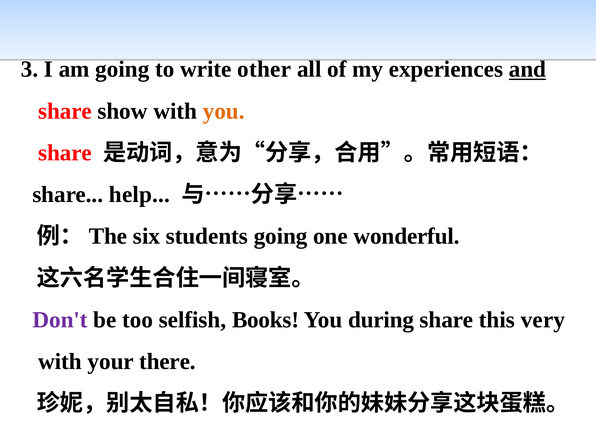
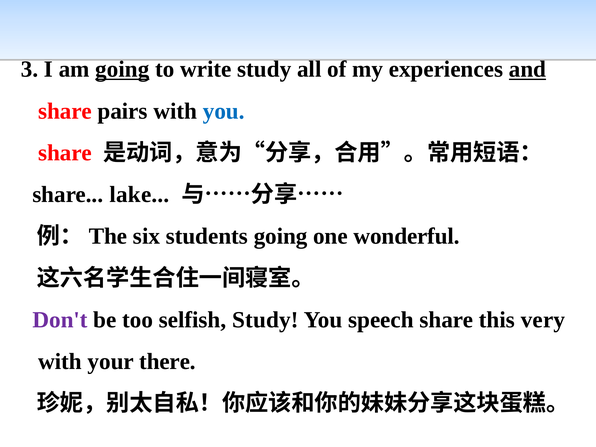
going underline: none -> present (122, 69)
write other: other -> study (264, 69)
show: show -> pairs (123, 111)
you colour: orange -> blue (224, 111)
help: help -> lake (139, 195)
selfish Books: Books -> Study (265, 320)
during: during -> speech (381, 320)
